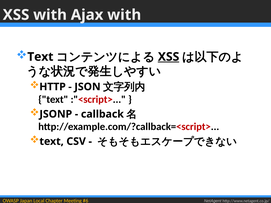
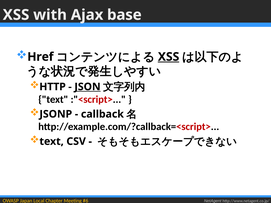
Ajax with: with -> base (124, 15)
Text: Text -> Href (40, 57)
JSON underline: none -> present (87, 87)
